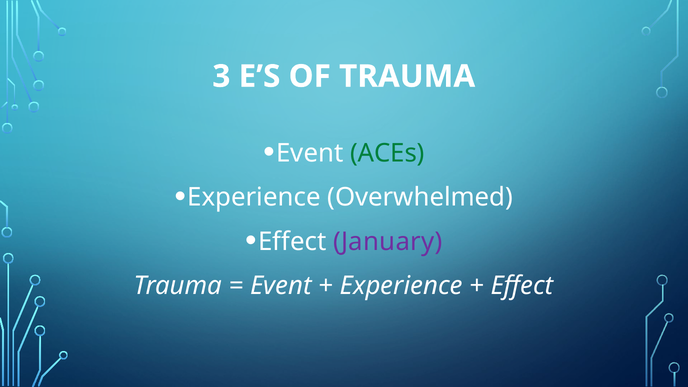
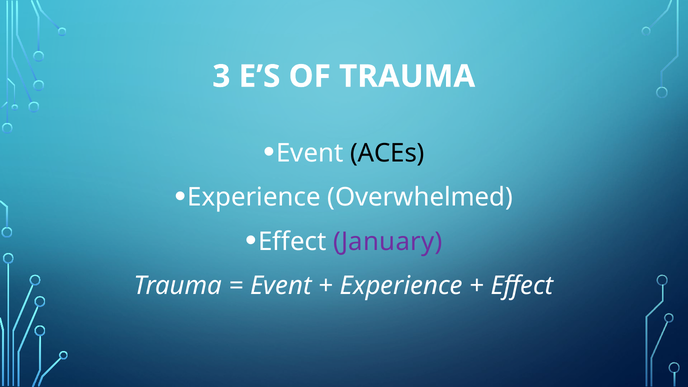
ACEs colour: green -> black (387, 153)
